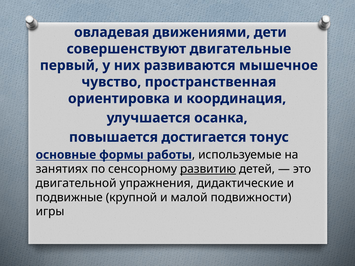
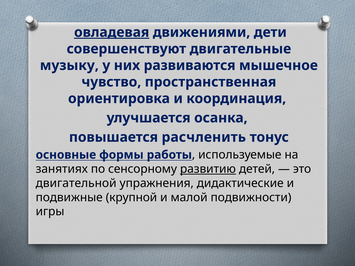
овладевая underline: none -> present (112, 32)
первый: первый -> музыку (69, 65)
достигается: достигается -> расчленить (204, 137)
